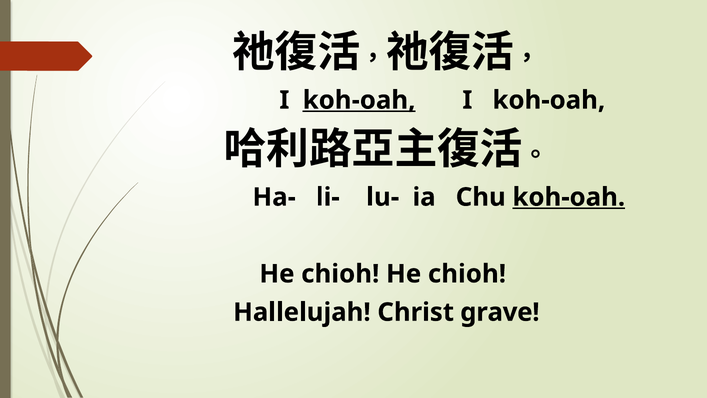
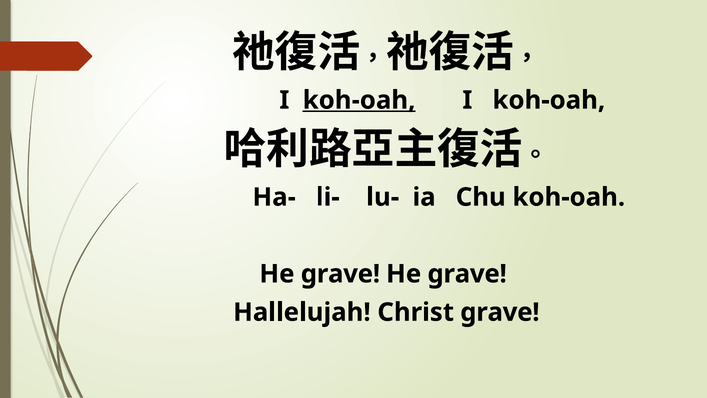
koh-oah underline: present -> none (569, 197)
chioh: chioh -> grave (340, 274)
chioh: chioh -> grave (467, 274)
